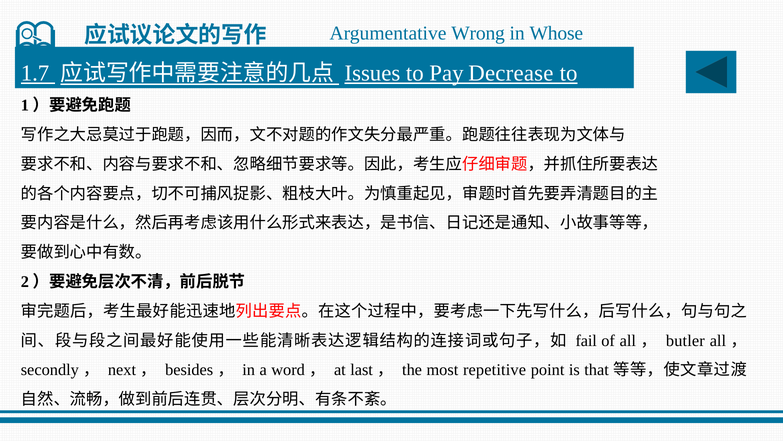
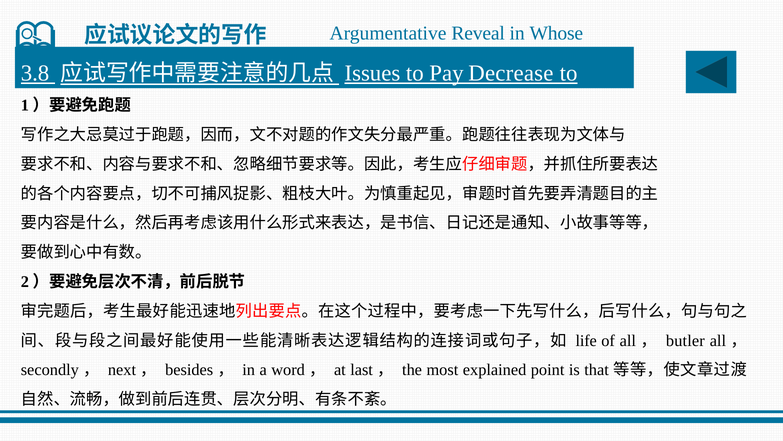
Wrong: Wrong -> Reveal (478, 33)
1.7: 1.7 -> 3.8 (35, 73)
fail: fail -> life (586, 340)
repetitive: repetitive -> explained (495, 370)
